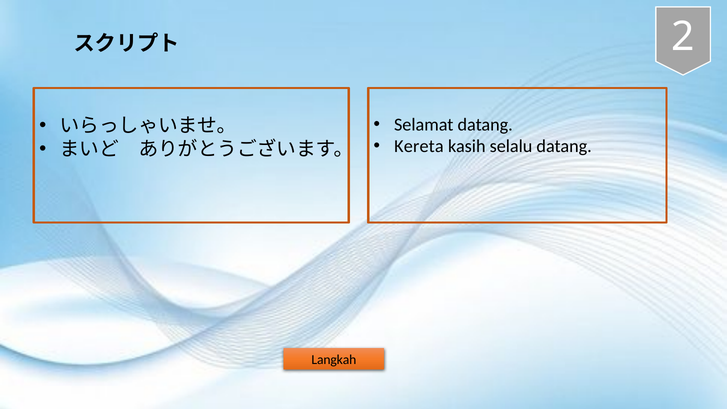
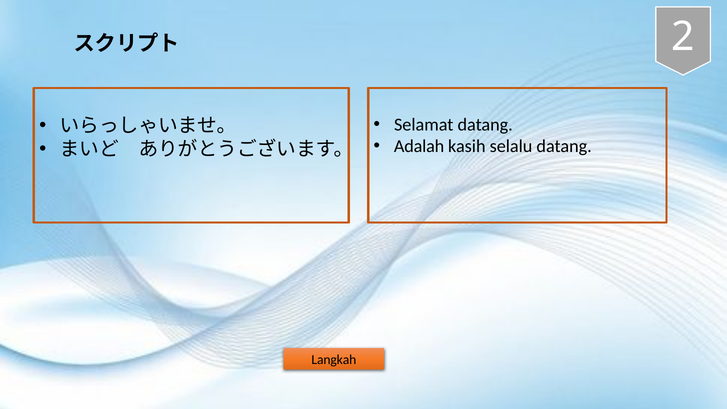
Kereta: Kereta -> Adalah (419, 146)
